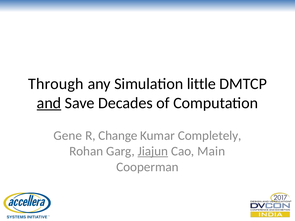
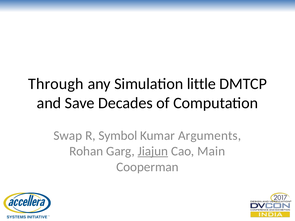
and underline: present -> none (49, 103)
Gene: Gene -> Swap (68, 136)
Change: Change -> Symbol (118, 136)
Completely: Completely -> Arguments (210, 136)
